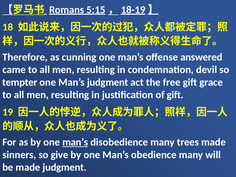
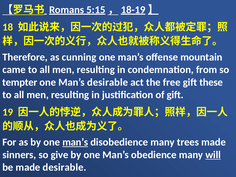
answered: answered -> mountain (201, 57)
devil: devil -> from (207, 70)
Man’s judgment: judgment -> desirable (108, 82)
grace: grace -> these (211, 82)
will underline: none -> present (213, 155)
made judgment: judgment -> desirable (65, 167)
